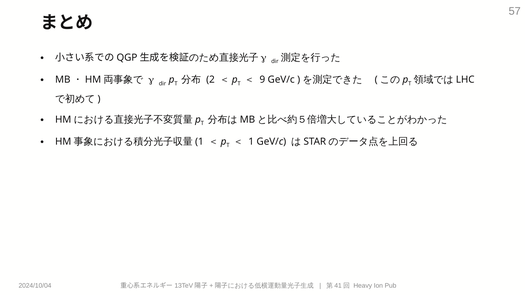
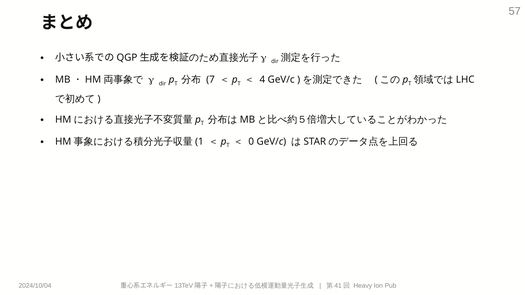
2: 2 -> 7 (210, 80)
9: 9 -> 4 (262, 80)
1: 1 -> 0 (251, 142)
